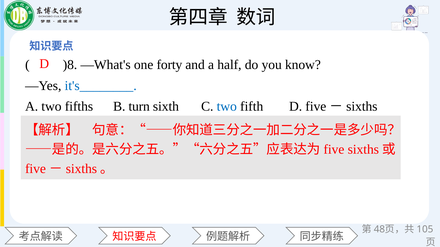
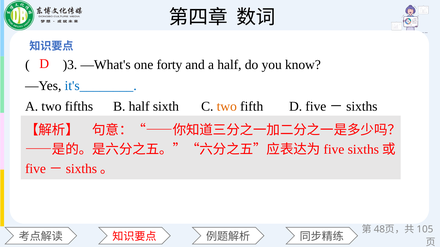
)8: )8 -> )3 (70, 65)
B turn: turn -> half (139, 107)
two colour: blue -> orange (227, 107)
